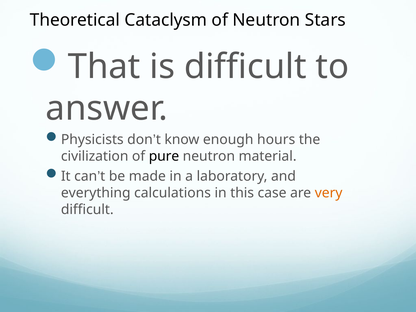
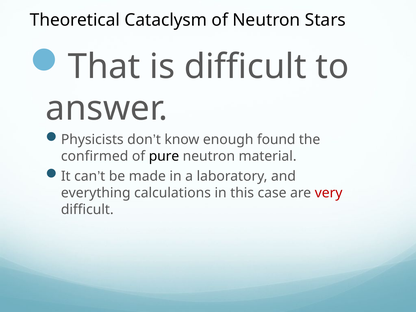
hours: hours -> found (276, 140)
civilization: civilization -> confirmed (95, 156)
very colour: orange -> red (329, 193)
